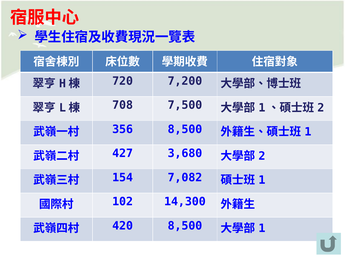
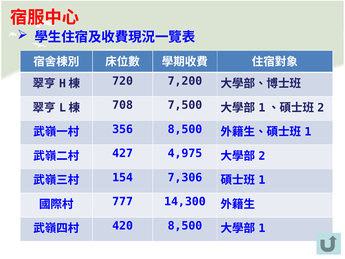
3,680: 3,680 -> 4,975 (185, 153)
7,082: 7,082 -> 7,306 (185, 177)
102: 102 -> 777 (123, 201)
